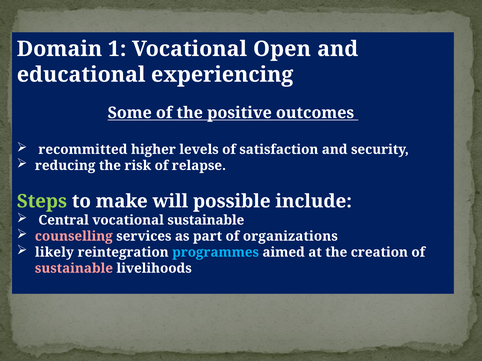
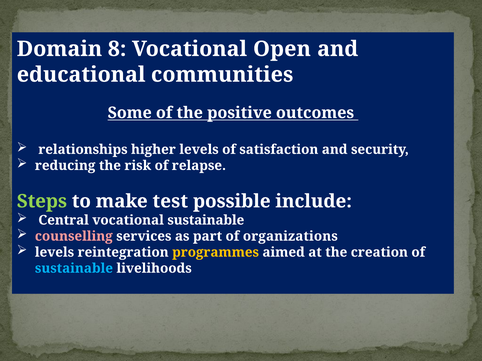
1: 1 -> 8 (117, 49)
experiencing: experiencing -> communities (222, 75)
recommitted: recommitted -> relationships (83, 150)
will: will -> test (170, 202)
likely: likely -> levels (54, 253)
programmes colour: light blue -> yellow (216, 253)
sustainable colour: pink -> light blue (74, 269)
